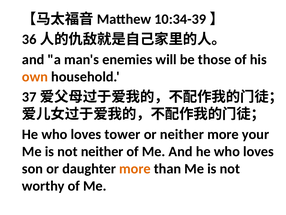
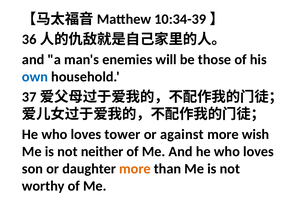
own colour: orange -> blue (35, 77)
or neither: neither -> against (182, 134)
your: your -> wish (256, 134)
